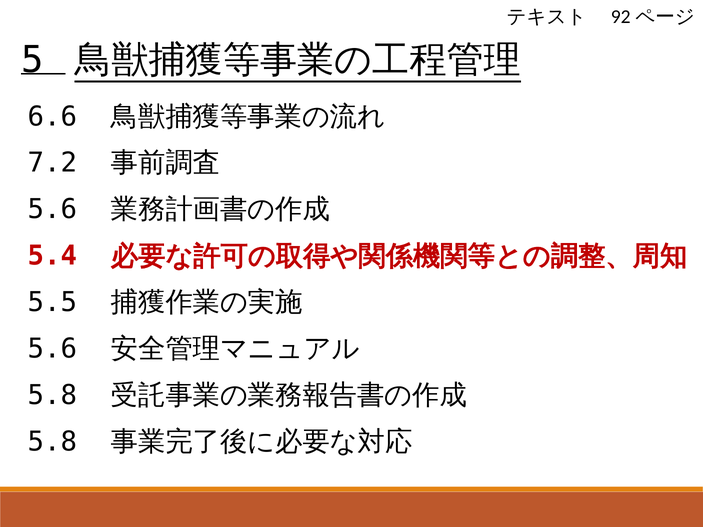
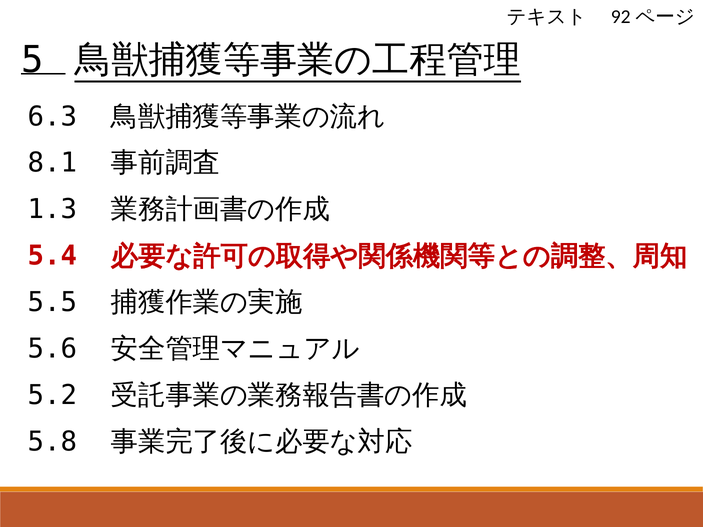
6.6: 6.6 -> 6.3 (52, 117)
7.2: 7.2 -> 8.1 (52, 163)
5.6: 5.6 -> 1.3 (52, 210)
5.8: 5.8 -> 5.2 (52, 396)
